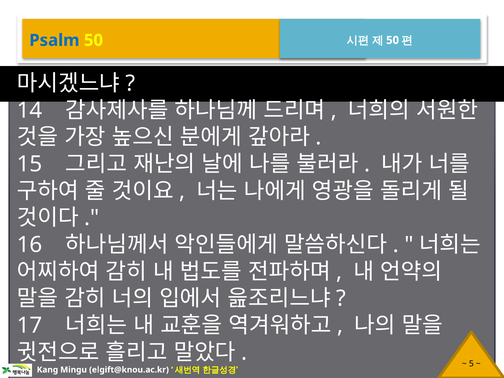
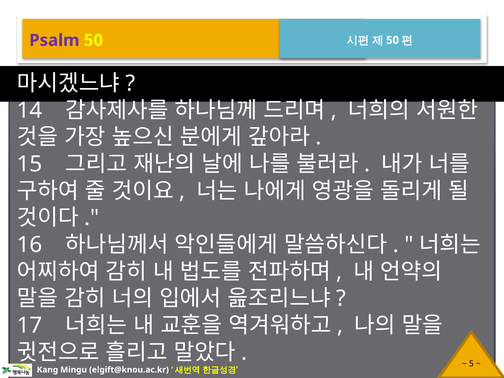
Psalm colour: blue -> purple (54, 40)
